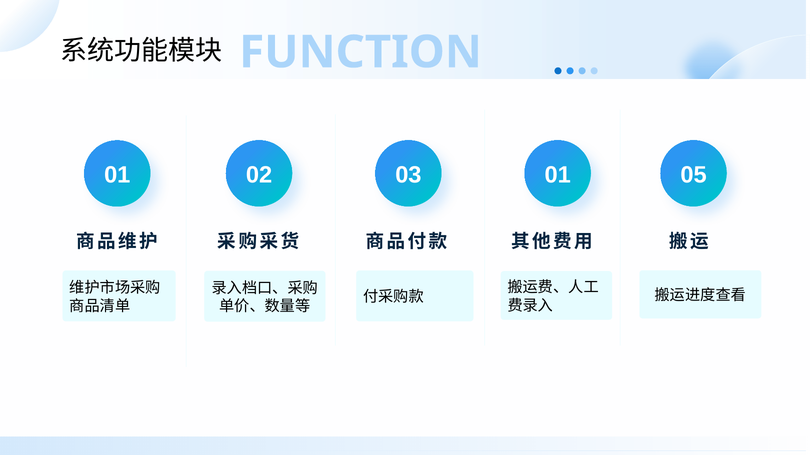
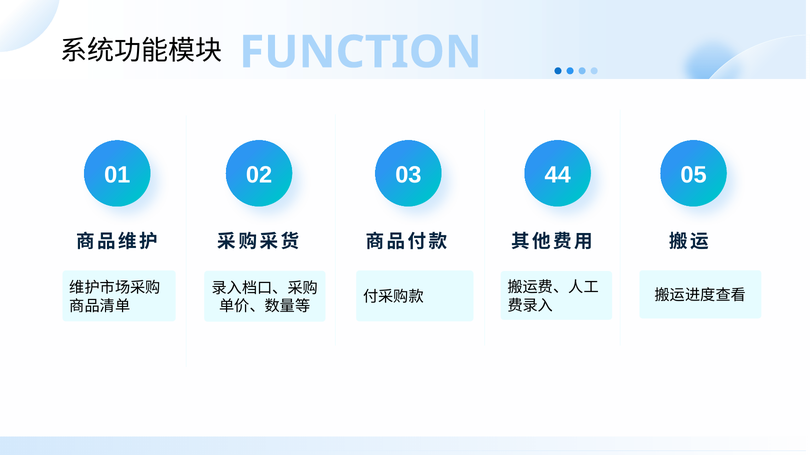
03 01: 01 -> 44 (558, 175)
